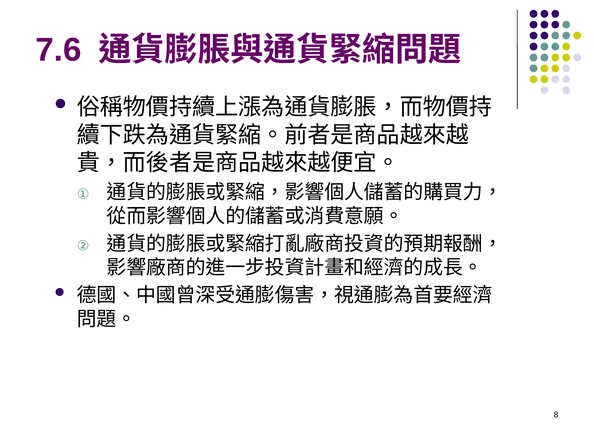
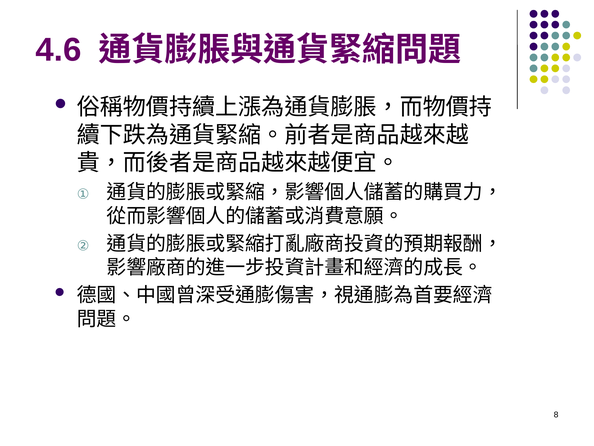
7.6: 7.6 -> 4.6 (59, 50)
